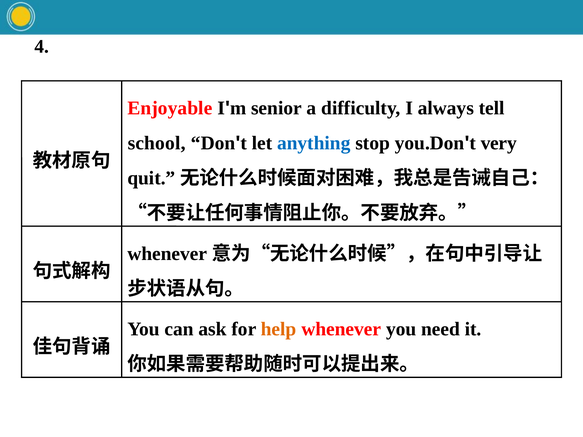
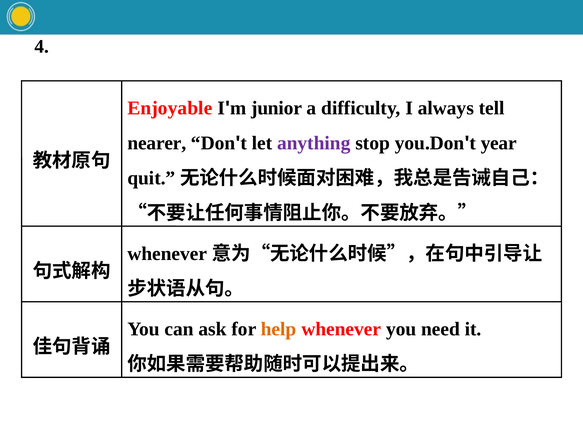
senior: senior -> junior (277, 108)
school: school -> nearer (157, 143)
anything colour: blue -> purple (314, 143)
very: very -> year (499, 143)
